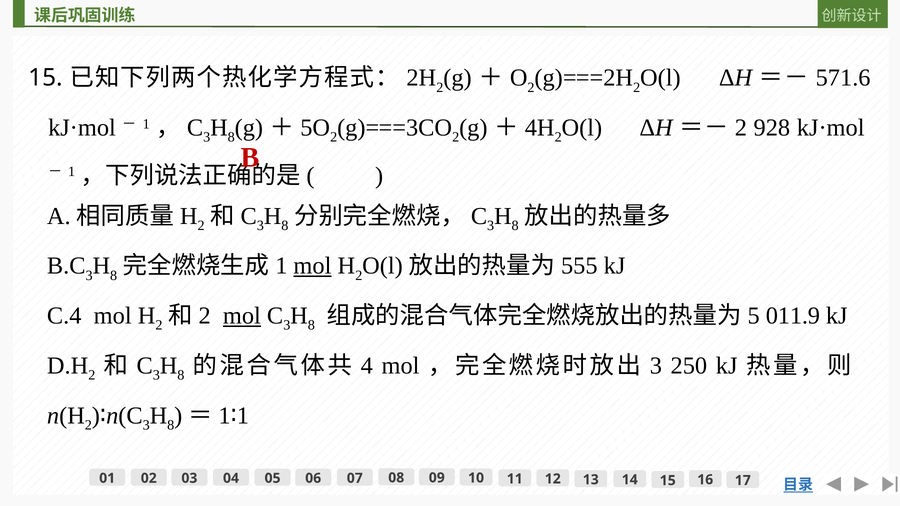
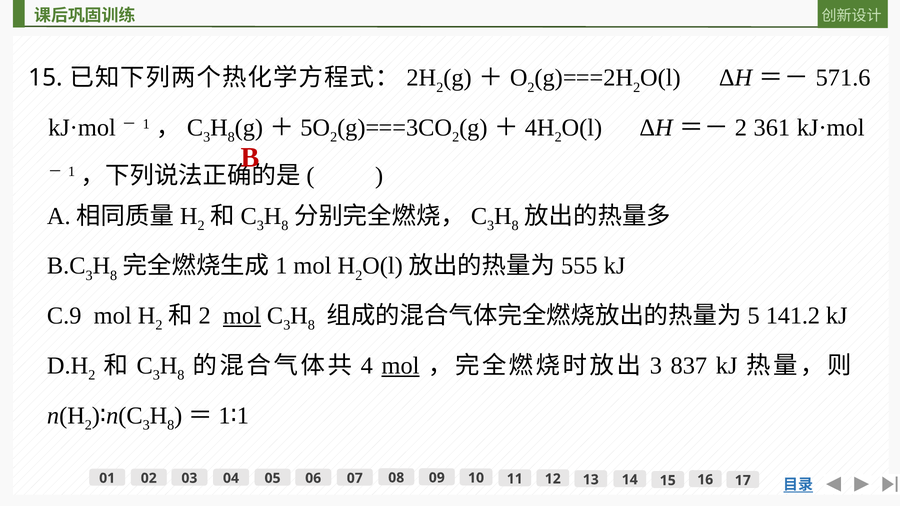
928: 928 -> 361 (772, 128)
mol underline: present -> none (312, 266)
C.4: C.4 -> C.9 (64, 316)
011.9: 011.9 -> 141.2 (793, 316)
mol underline: none -> present (401, 366)
250: 250 -> 837 (689, 366)
